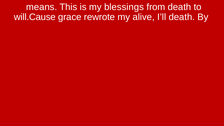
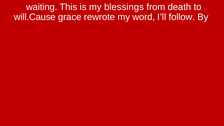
means: means -> waiting (42, 7)
alive: alive -> word (144, 17)
I’ll death: death -> follow (182, 17)
